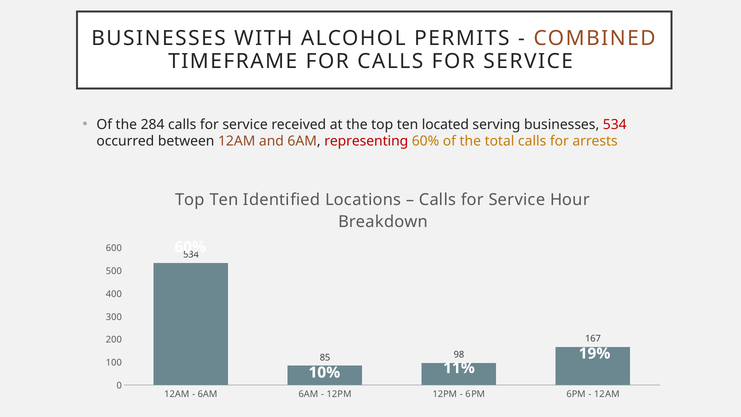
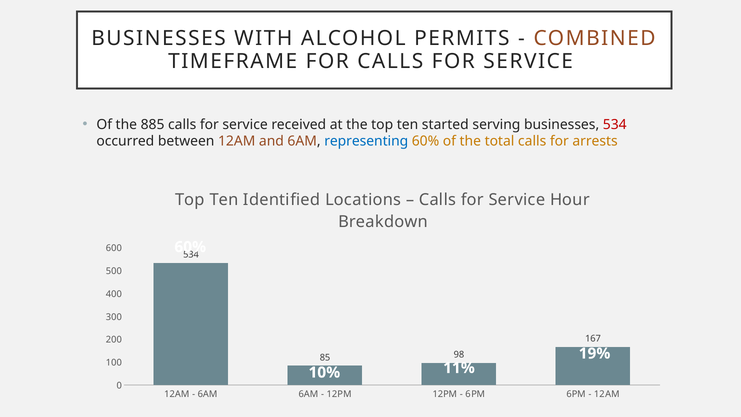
284: 284 -> 885 (153, 125)
located: located -> started (445, 125)
representing colour: red -> blue (366, 141)
